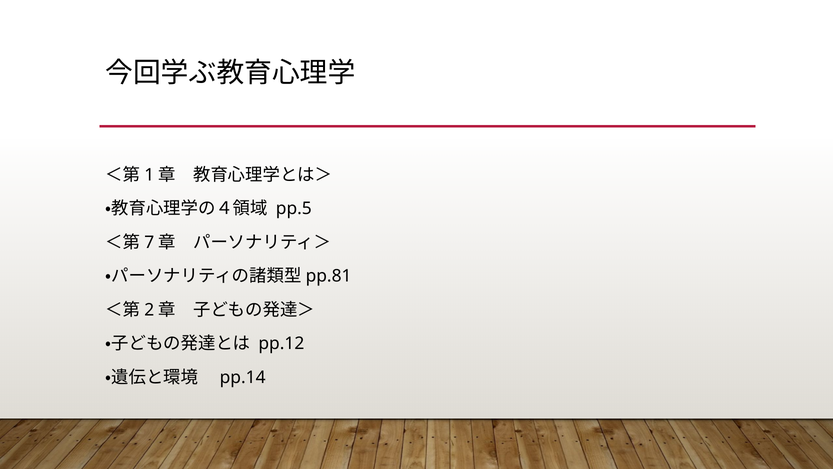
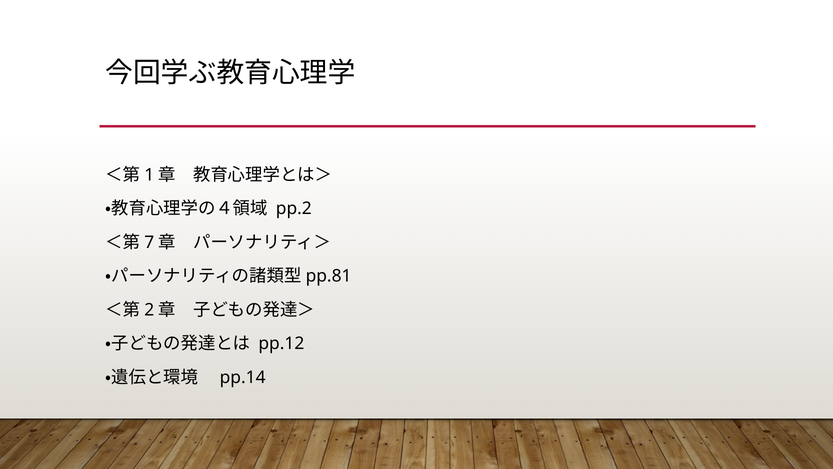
pp.5: pp.5 -> pp.2 (294, 208)
